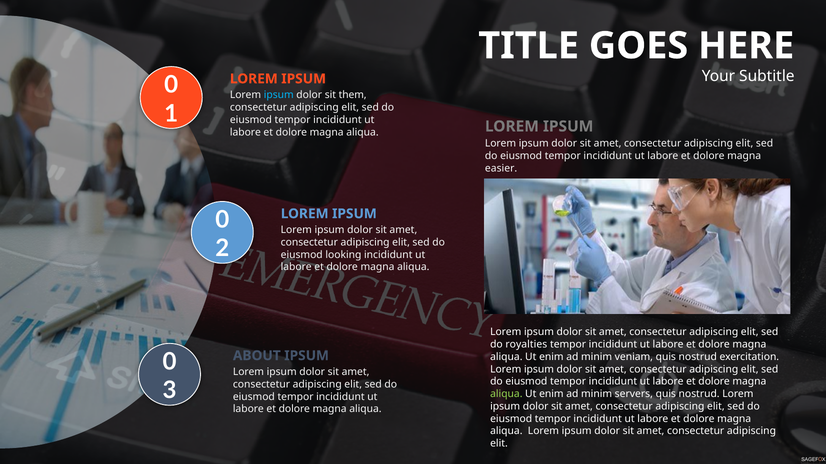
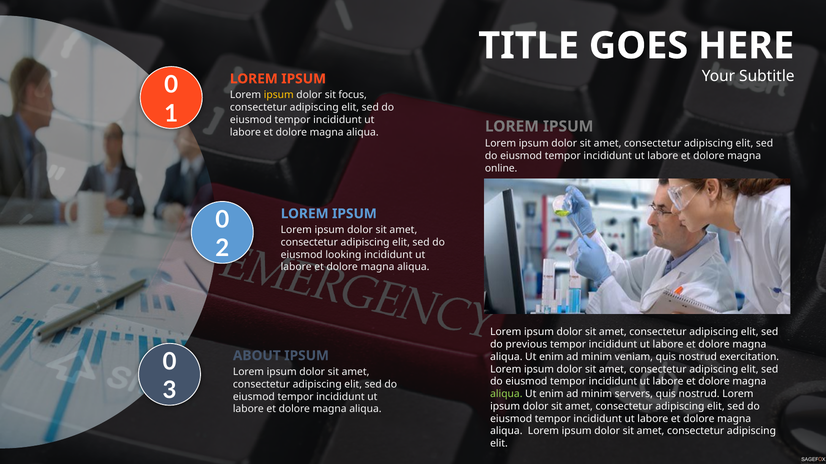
ipsum colour: light blue -> yellow (279, 95)
them: them -> focus (353, 95)
easier: easier -> online (501, 169)
royalties: royalties -> previous (526, 345)
